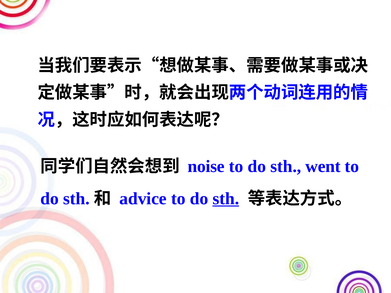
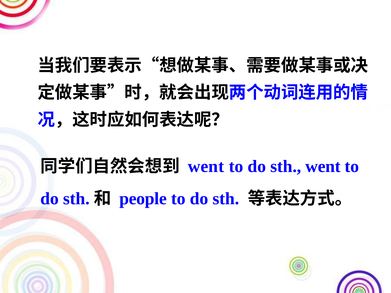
noise: noise -> went (206, 166)
advice: advice -> people (143, 199)
sth underline: present -> none (226, 199)
